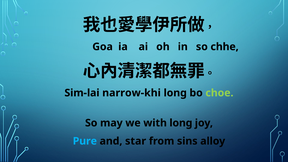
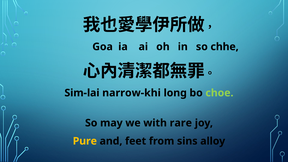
with long: long -> rare (181, 123)
Pure colour: light blue -> yellow (85, 141)
star: star -> feet (136, 141)
